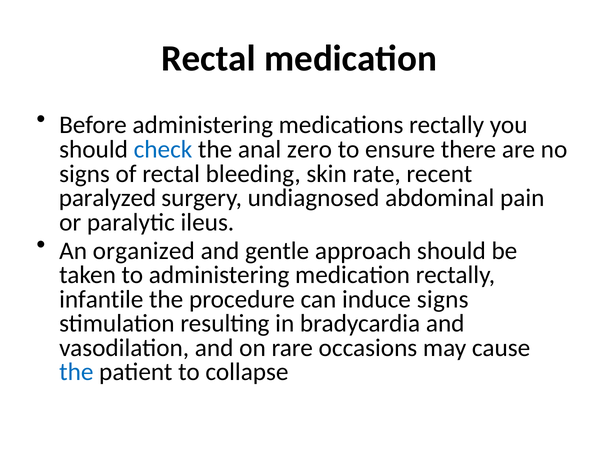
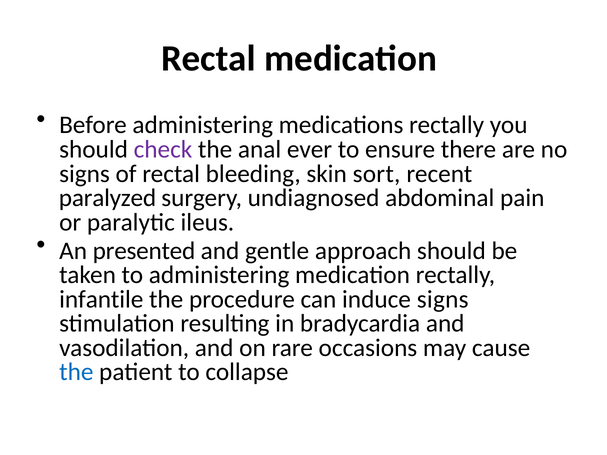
check colour: blue -> purple (163, 149)
zero: zero -> ever (310, 149)
rate: rate -> sort (377, 174)
organized: organized -> presented (144, 251)
